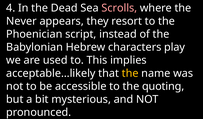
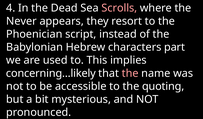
play: play -> part (175, 47)
acceptable...likely: acceptable...likely -> concerning...likely (51, 73)
the colour: yellow -> pink (130, 73)
